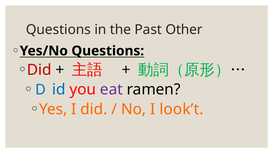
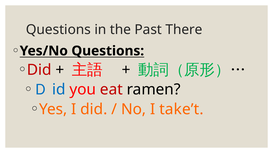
Other: Other -> There (184, 30)
eat colour: purple -> red (111, 90)
look’t: look’t -> take’t (181, 110)
